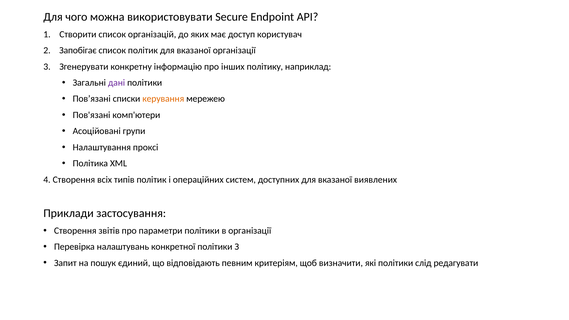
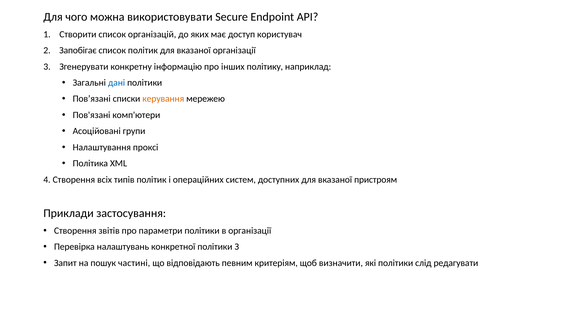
дані colour: purple -> blue (117, 83)
виявлених: виявлених -> пристроям (376, 180)
єдиний: єдиний -> частині (134, 263)
